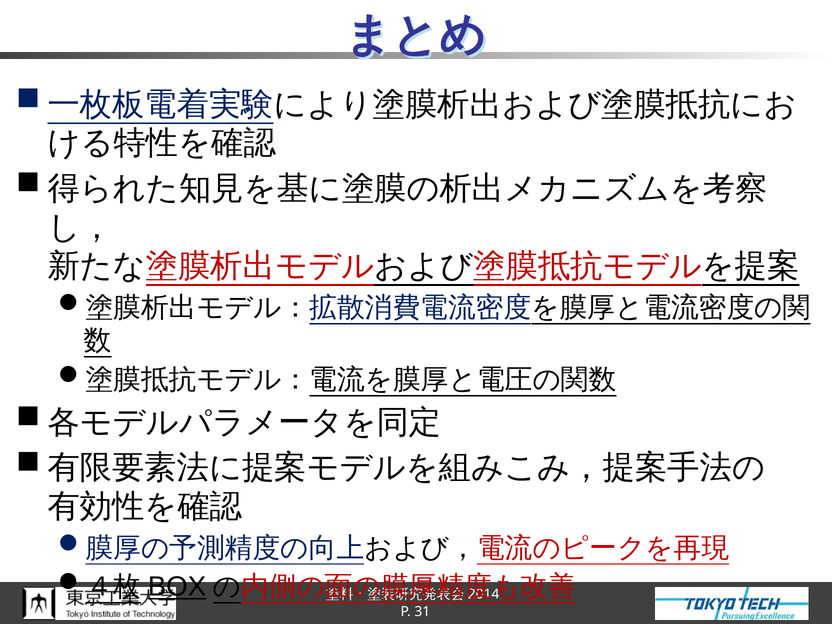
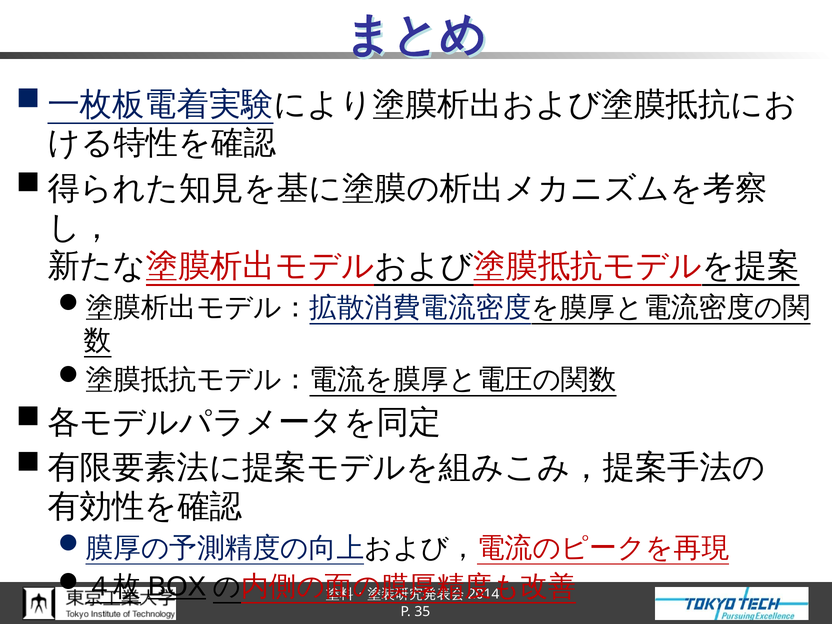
31: 31 -> 35 (422, 612)
